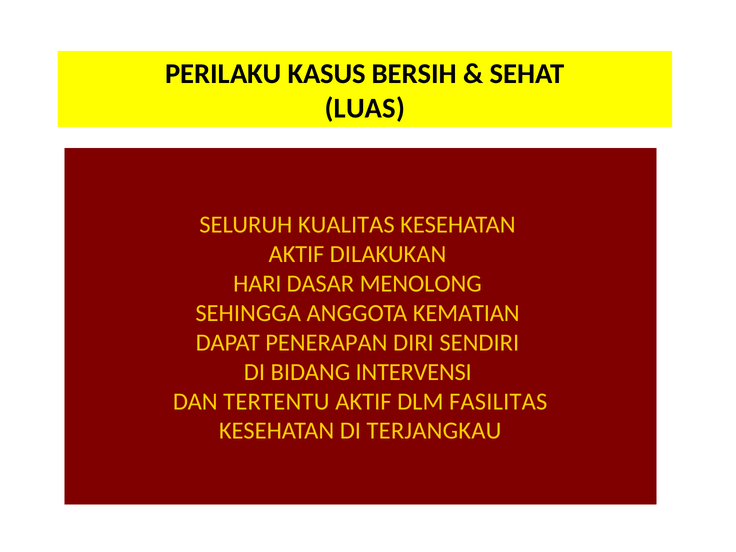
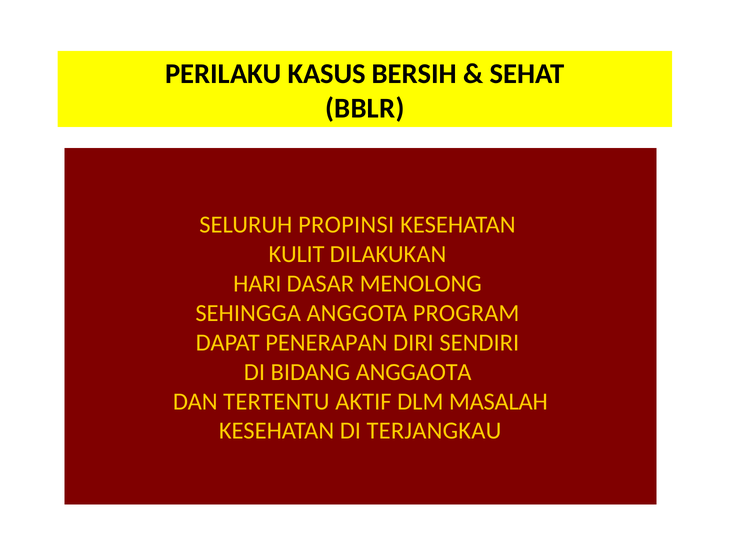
LUAS: LUAS -> BBLR (365, 108)
KUALITAS: KUALITAS -> PROPINSI (346, 225)
AKTIF: AKTIF -> KULIT (297, 254)
KEMATIAN: KEMATIAN -> PROGRAM (466, 313)
INTERVENSI: INTERVENSI -> ANGGAOTA (414, 372)
FASILITAS: FASILITAS -> MASALAH (498, 401)
